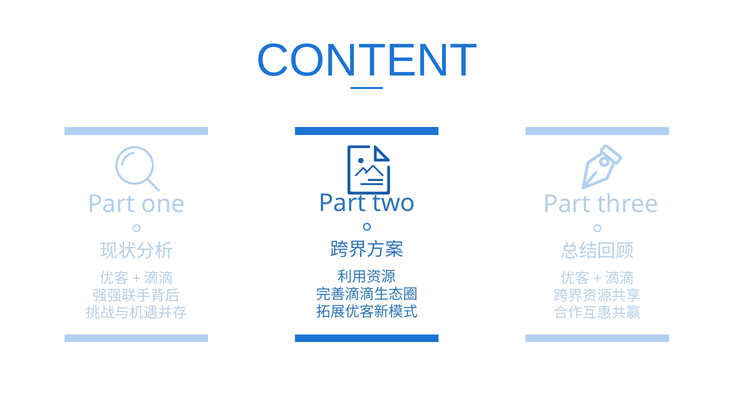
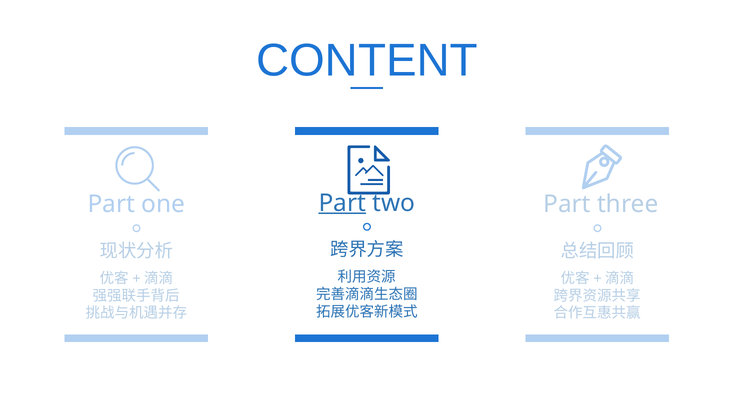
Part underline: none -> present (342, 203)
